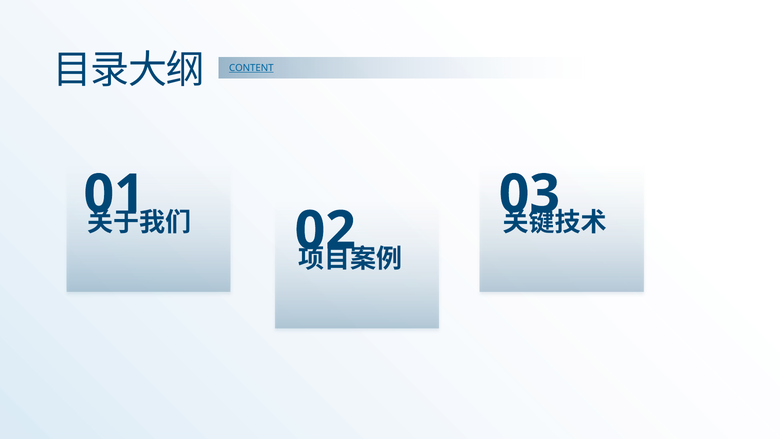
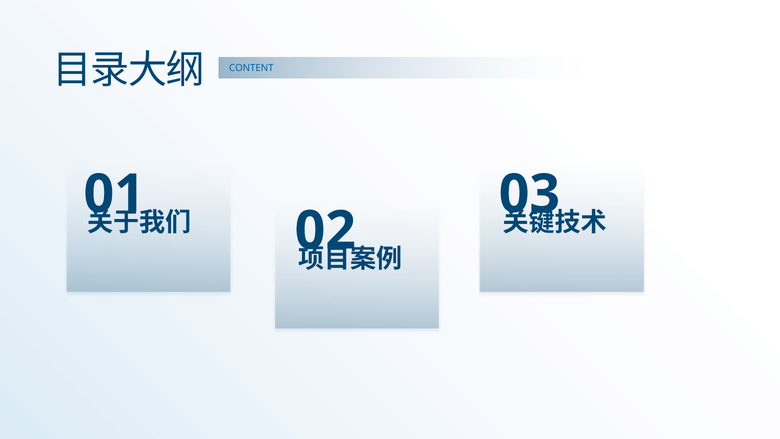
CONTENT underline: present -> none (251, 68)
